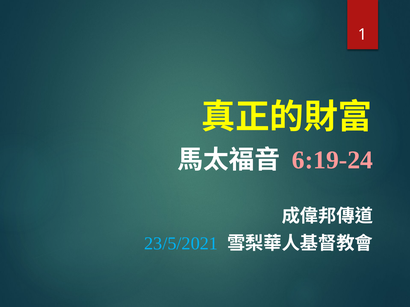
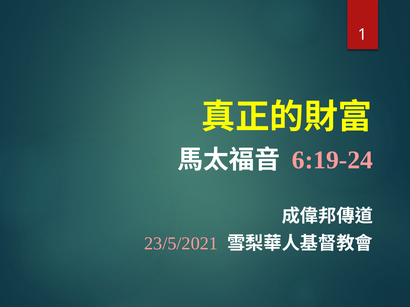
23/5/2021 colour: light blue -> pink (181, 244)
